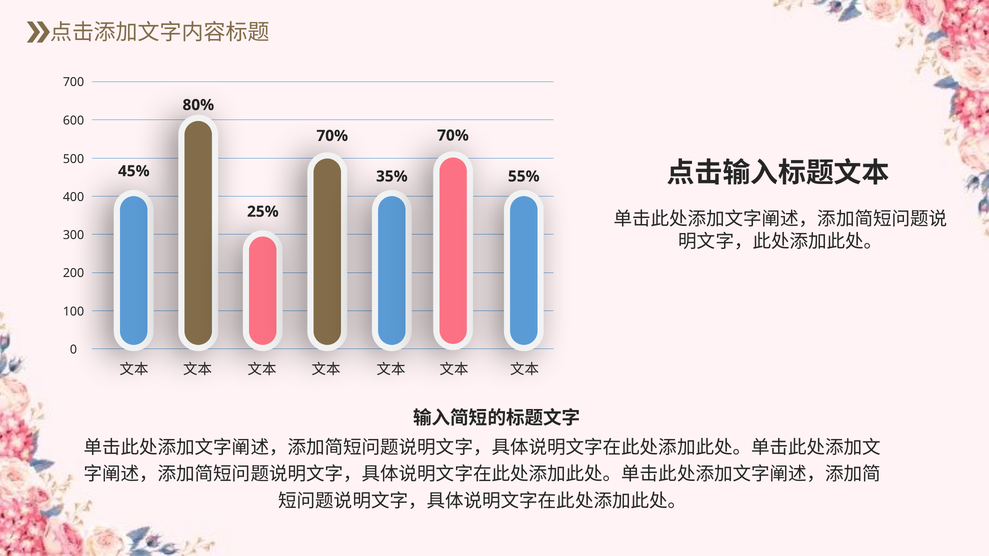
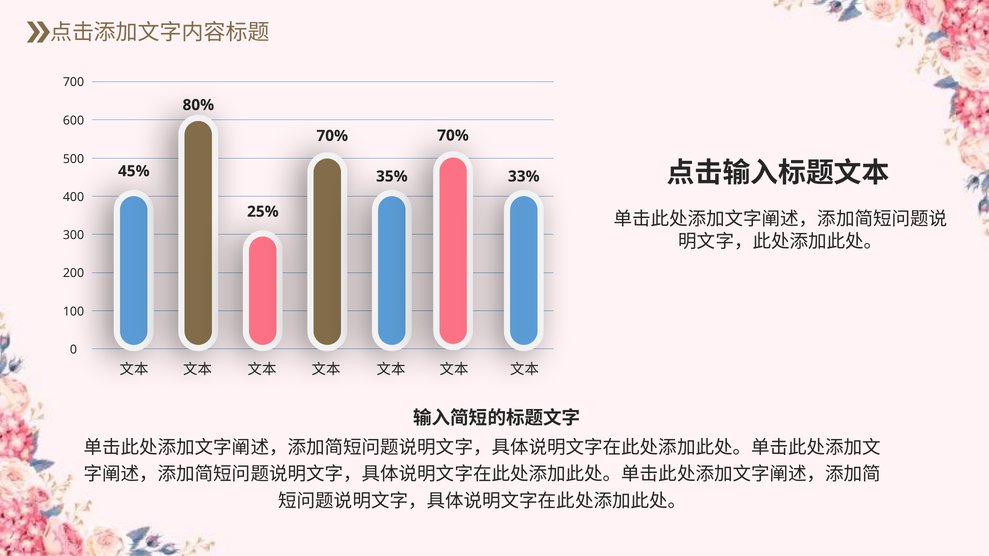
55%: 55% -> 33% (524, 177)
